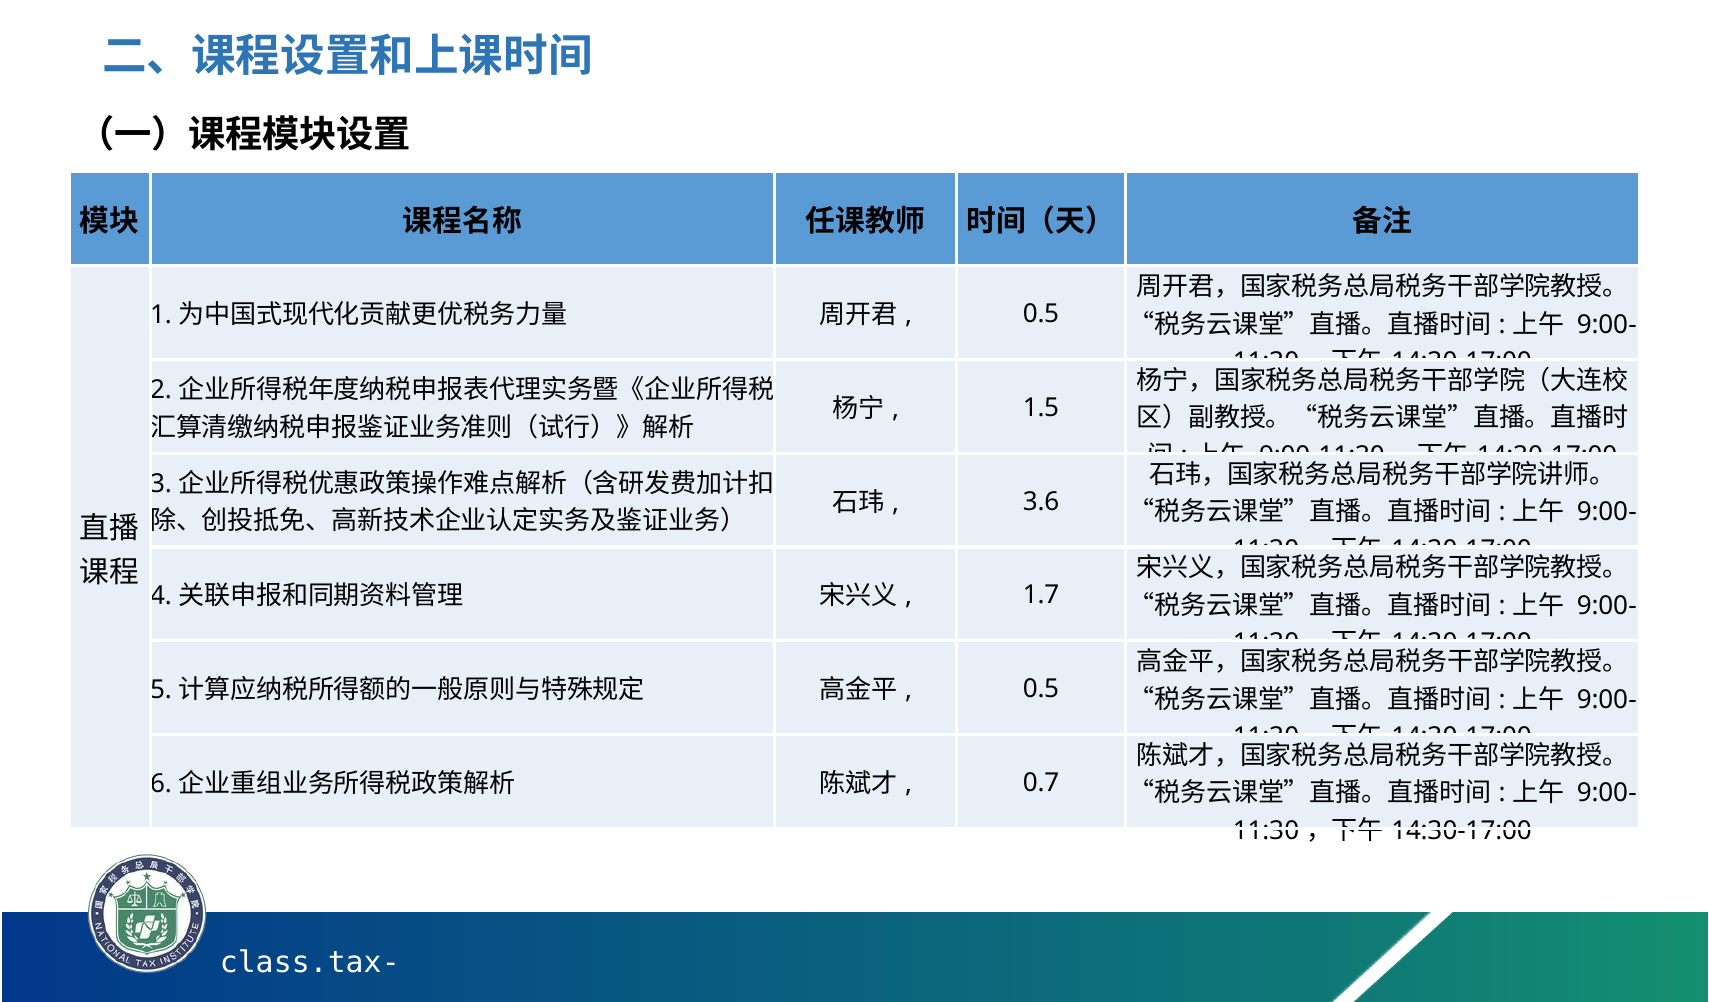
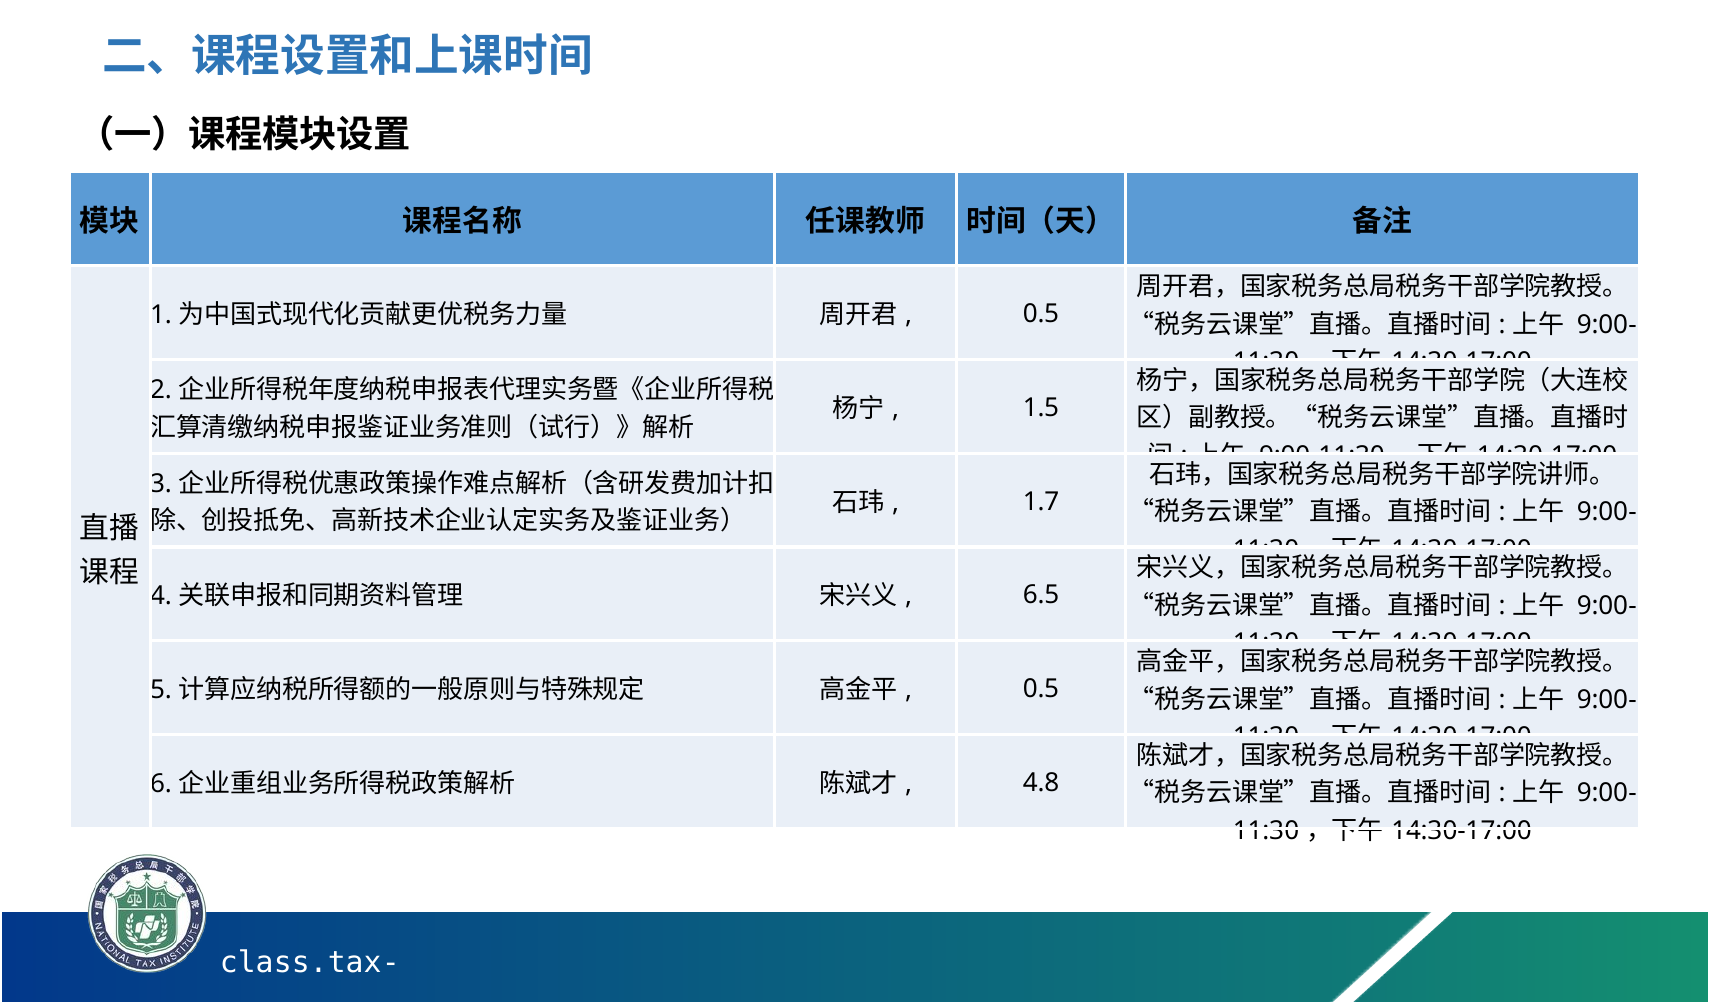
3.6: 3.6 -> 1.7 (1041, 501)
1.7: 1.7 -> 6.5 (1041, 595)
0.7: 0.7 -> 4.8 (1041, 783)
